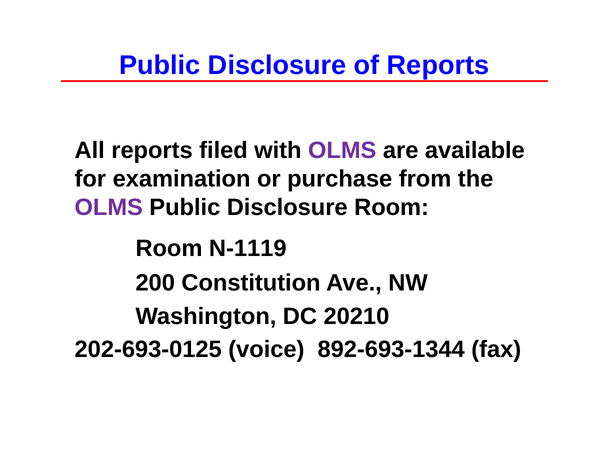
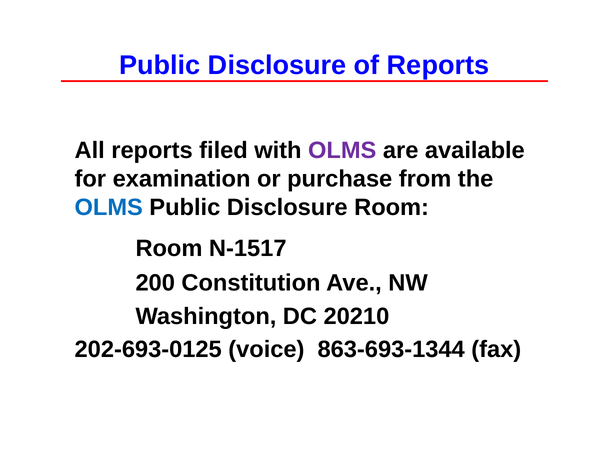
OLMS colour: purple -> blue (109, 208)
N-1119: N-1119 -> N-1517 (248, 249)
892-693-1344: 892-693-1344 -> 863-693-1344 (391, 350)
